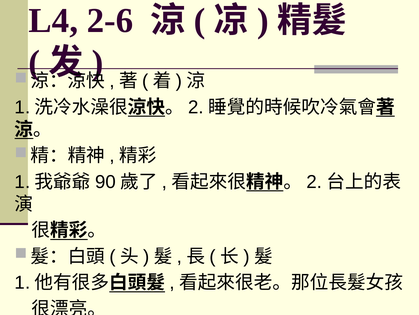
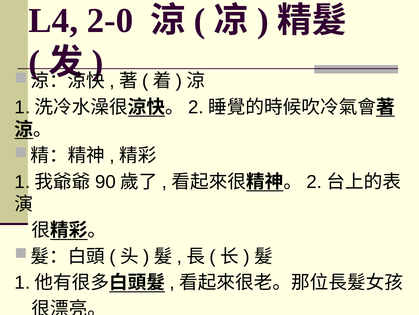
2-6: 2-6 -> 2-0 (110, 20)
